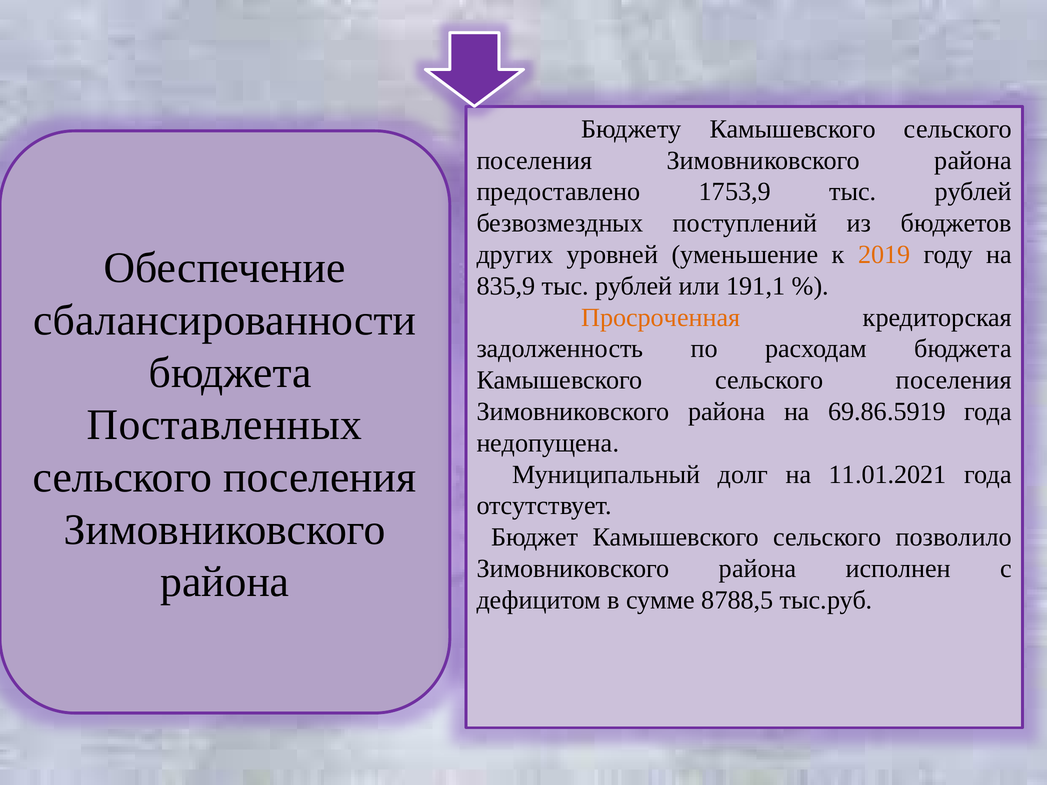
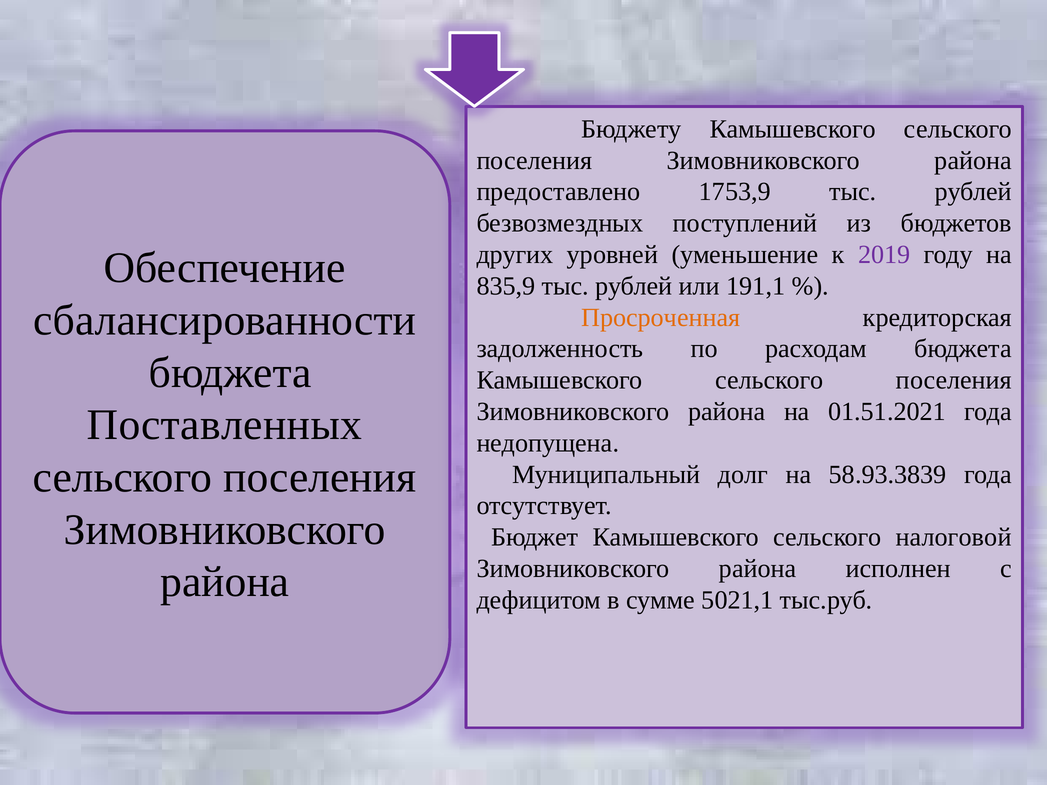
2019 colour: orange -> purple (884, 255)
69.86.5919: 69.86.5919 -> 01.51.2021 (887, 412)
11.01.2021: 11.01.2021 -> 58.93.3839 (888, 475)
позволило: позволило -> налоговой (954, 537)
8788,5: 8788,5 -> 5021,1 (737, 600)
